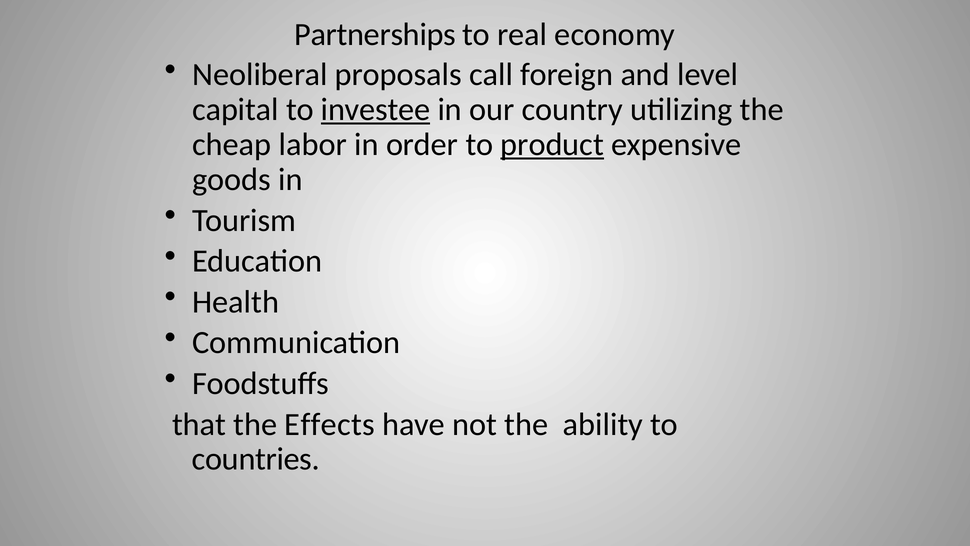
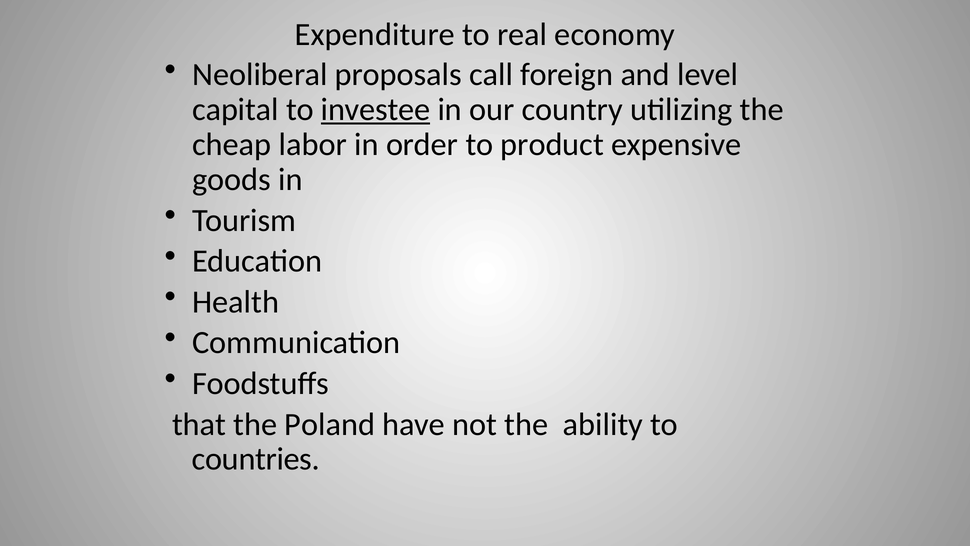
Partnerships: Partnerships -> Expenditure (375, 35)
product underline: present -> none (552, 145)
Effects: Effects -> Poland (330, 424)
